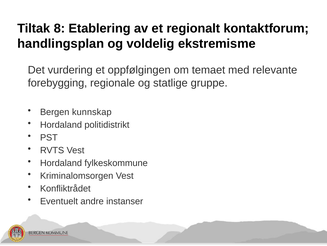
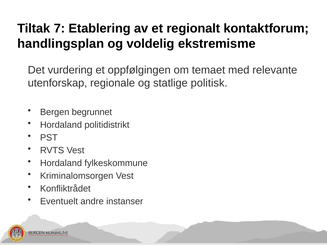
8: 8 -> 7 (59, 28)
forebygging: forebygging -> utenforskap (57, 83)
gruppe: gruppe -> politisk (209, 83)
kunnskap: kunnskap -> begrunnet (92, 112)
